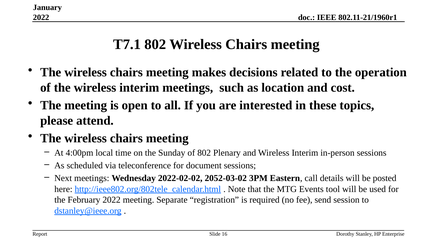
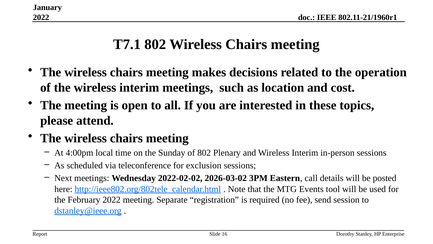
document: document -> exclusion (204, 165)
2052-03-02: 2052-03-02 -> 2026-03-02 (226, 178)
